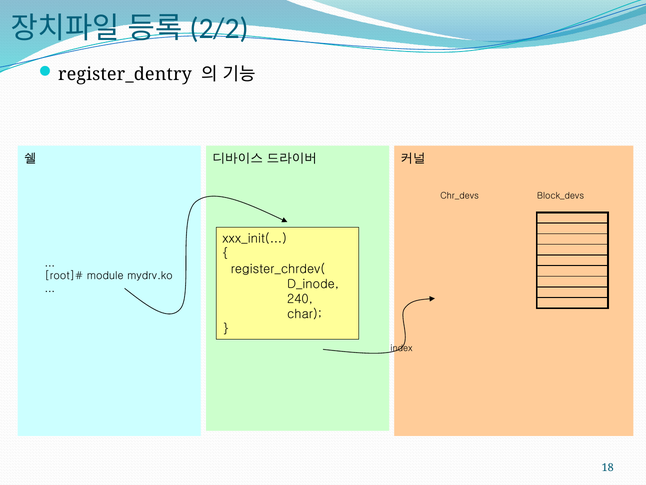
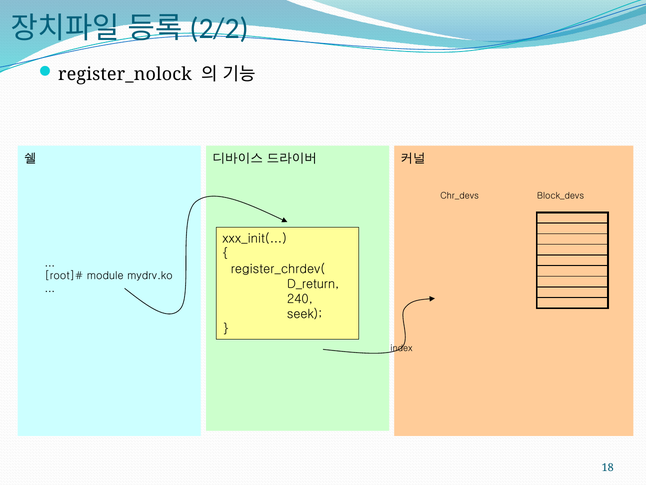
register_dentry: register_dentry -> register_nolock (125, 74)
D_inode: D_inode -> D_return (313, 284)
char: char -> seek (305, 314)
